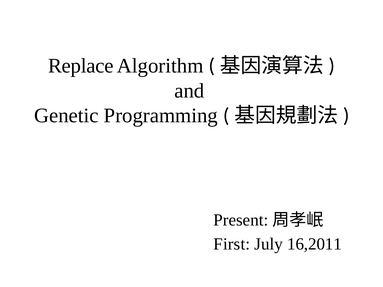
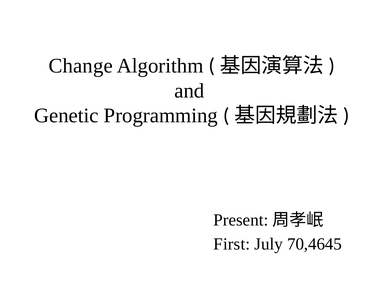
Replace: Replace -> Change (81, 66)
16,2011: 16,2011 -> 70,4645 (315, 244)
